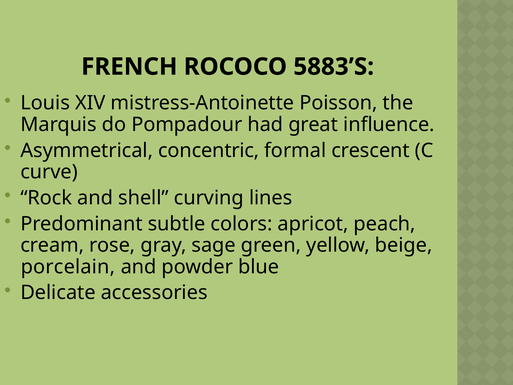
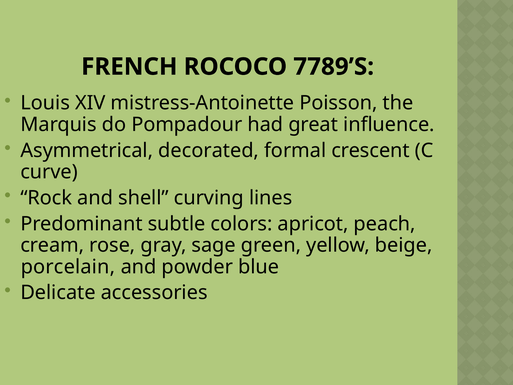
5883’S: 5883’S -> 7789’S (334, 67)
concentric: concentric -> decorated (209, 150)
